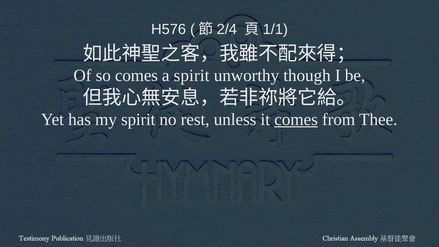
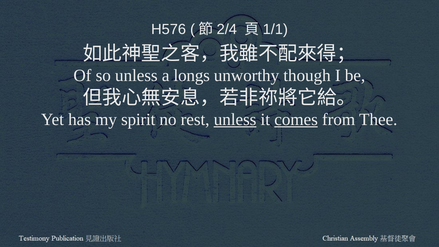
so comes: comes -> unless (136, 76)
a spirit: spirit -> longs (192, 76)
unless underline: none -> present (235, 120)
